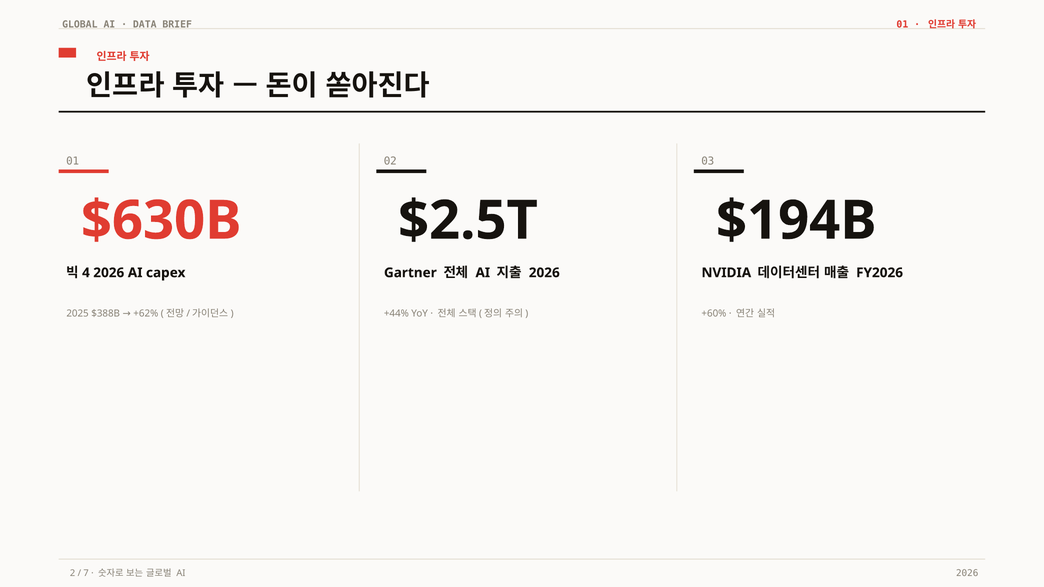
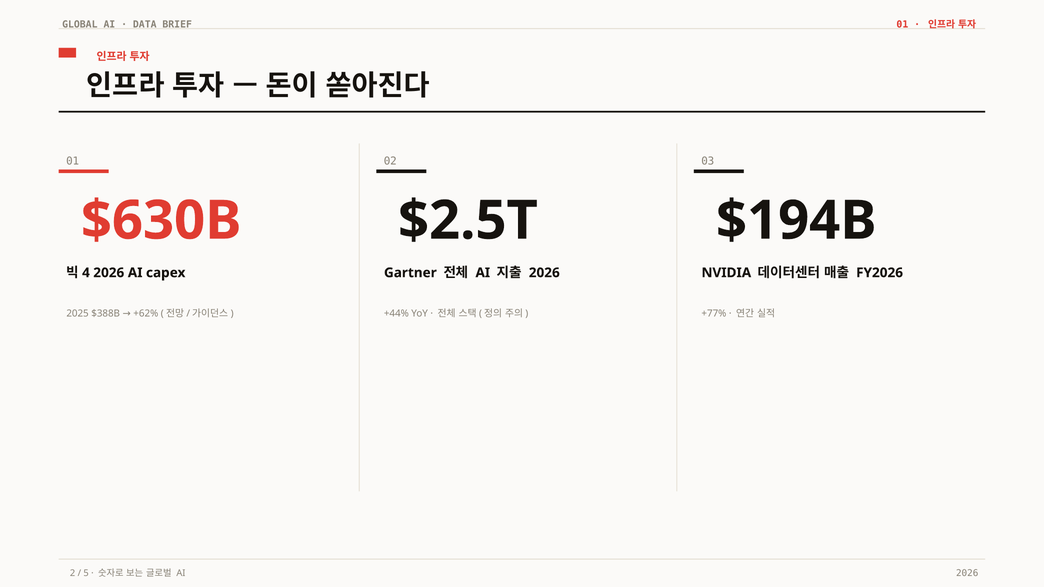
+60%: +60% -> +77% (714, 314)
7: 7 -> 5 (86, 573)
